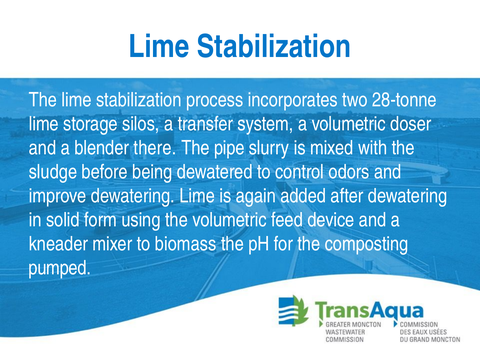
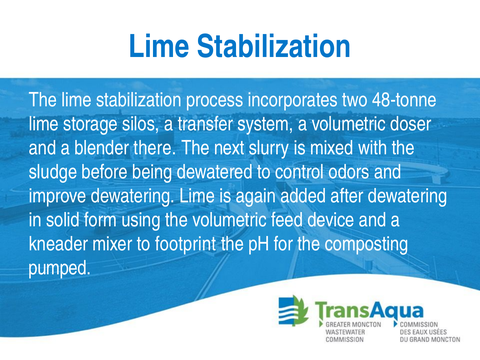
28-tonne: 28-tonne -> 48-tonne (404, 100)
pipe: pipe -> next (229, 148)
biomass: biomass -> footprint (186, 244)
